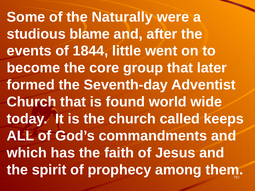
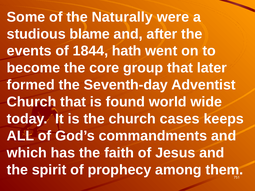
little: little -> hath (127, 51)
called: called -> cases (180, 119)
